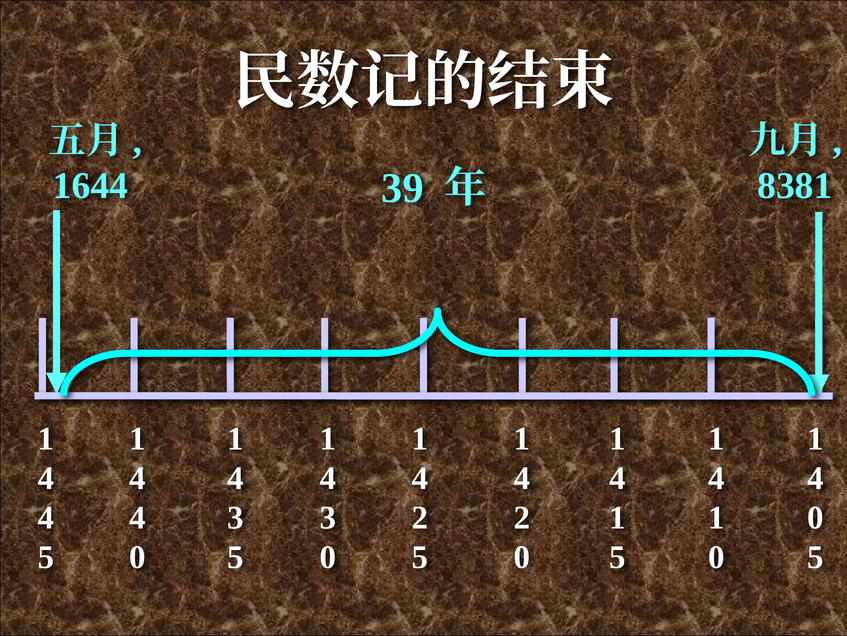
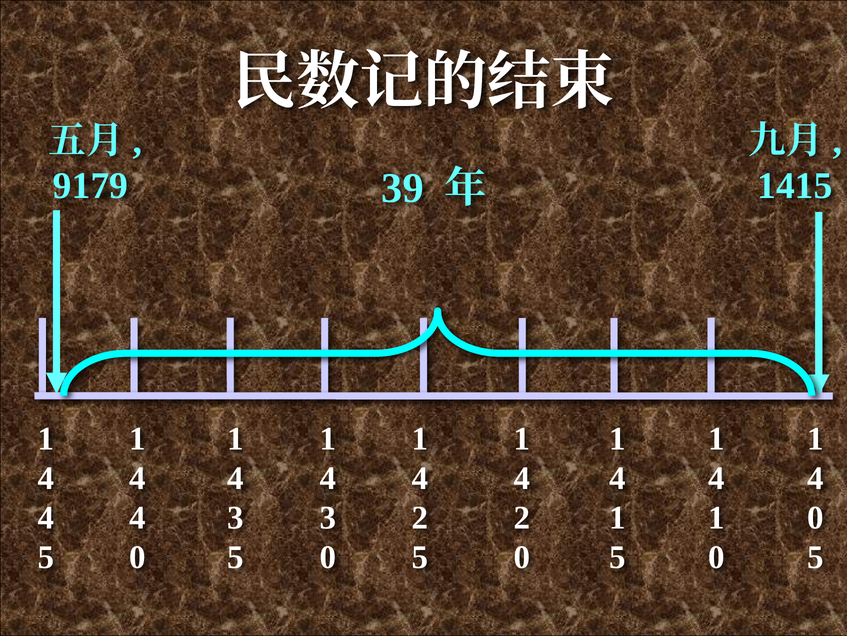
1644: 1644 -> 9179 (91, 186)
8381: 8381 -> 1415 (795, 186)
